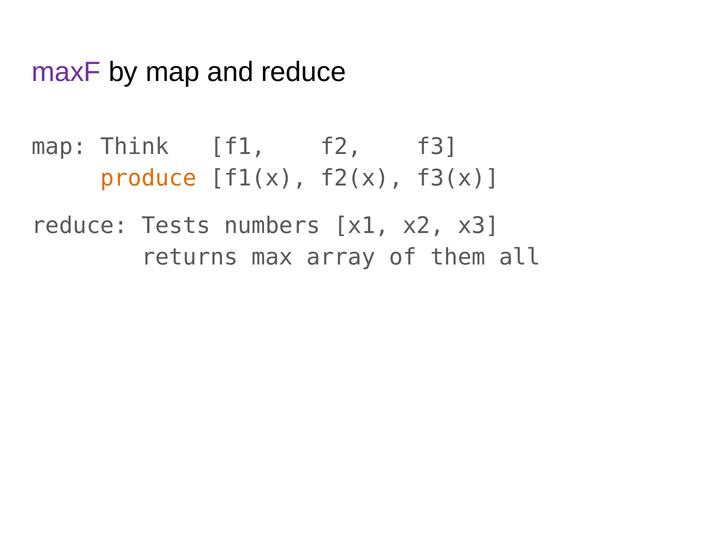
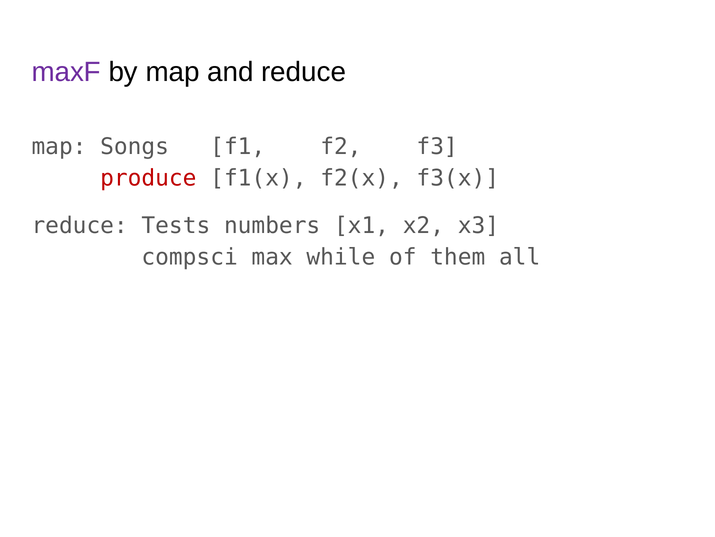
Think: Think -> Songs (135, 147)
produce colour: orange -> red (148, 178)
returns: returns -> compsci (190, 257)
array: array -> while (341, 257)
